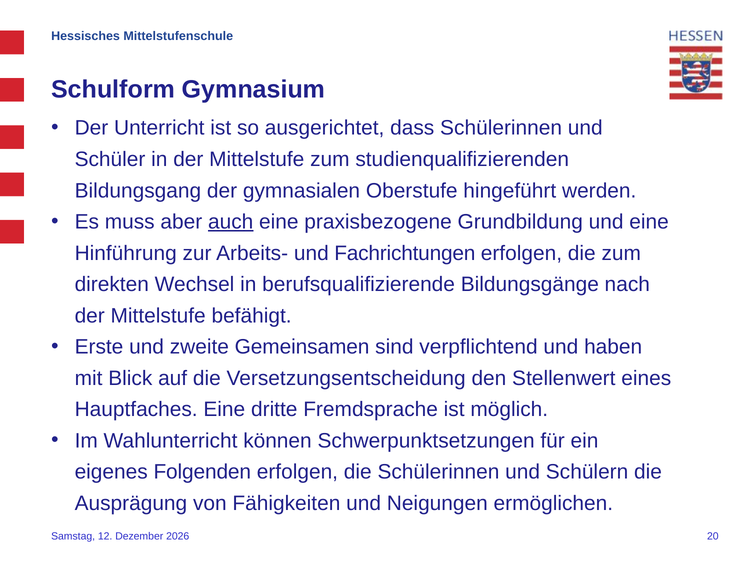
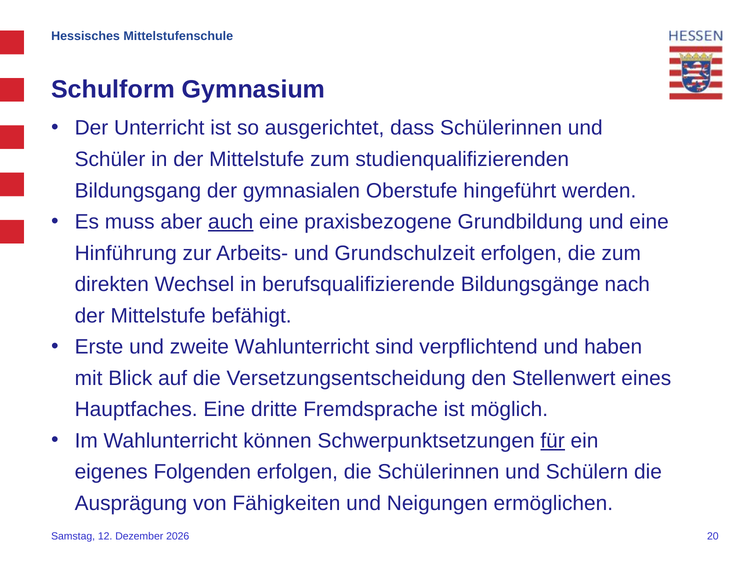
Fachrichtungen: Fachrichtungen -> Grundschulzeit (405, 253)
zweite Gemeinsamen: Gemeinsamen -> Wahlunterricht (302, 347)
für underline: none -> present (553, 441)
